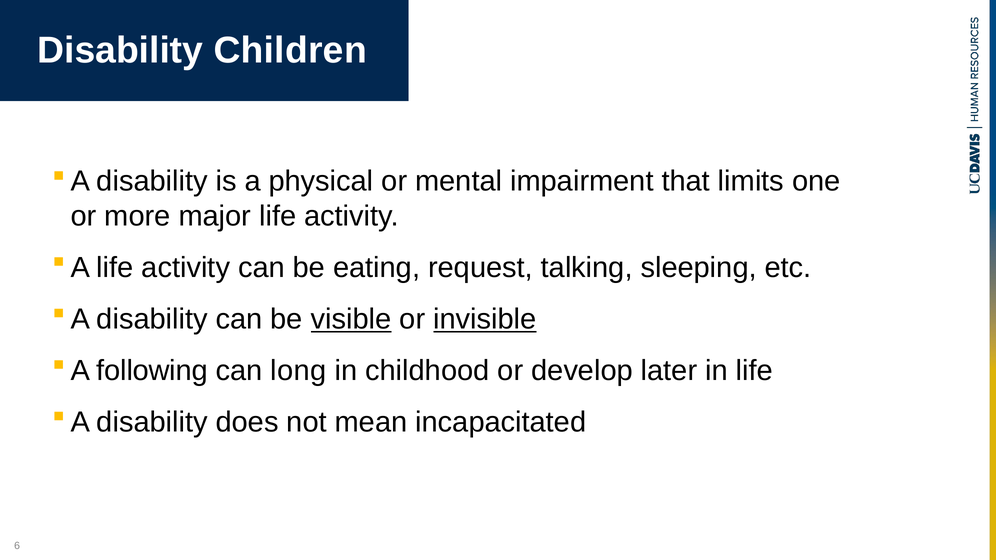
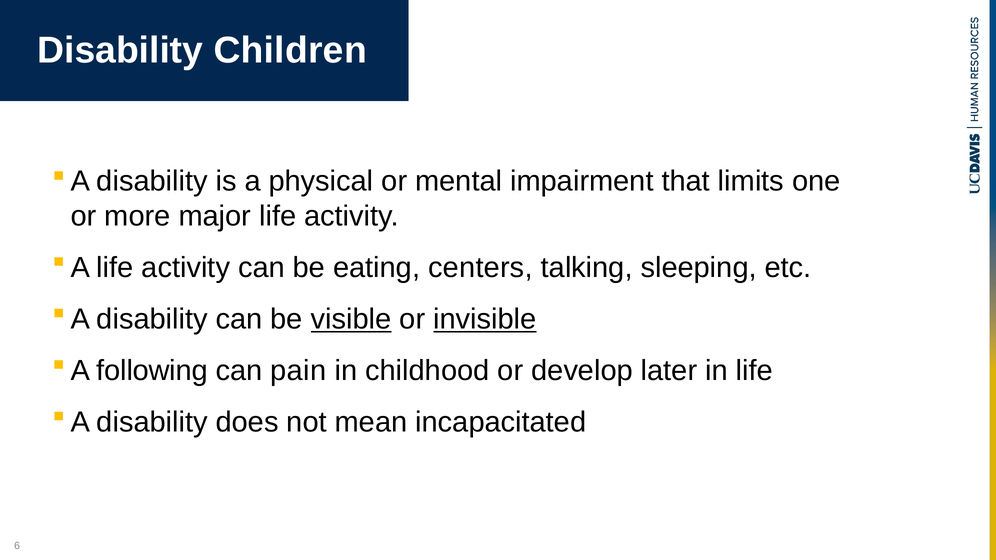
request: request -> centers (480, 268)
long: long -> pain (298, 371)
